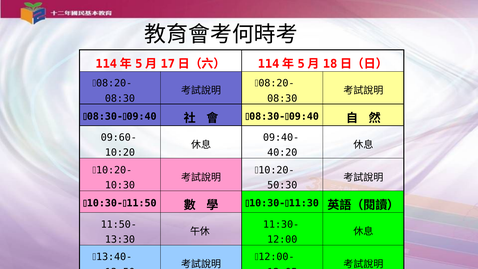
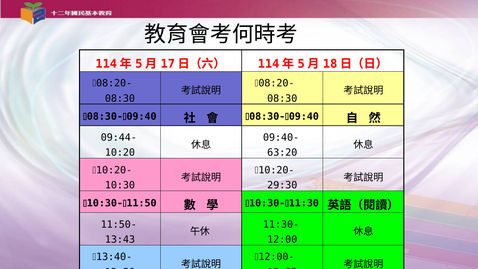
09:60-: 09:60- -> 09:44- (119, 138)
40:20: 40:20 -> 63:20 (282, 153)
50:30: 50:30 -> 29:30 (282, 185)
13:30: 13:30 -> 13:43 (120, 239)
